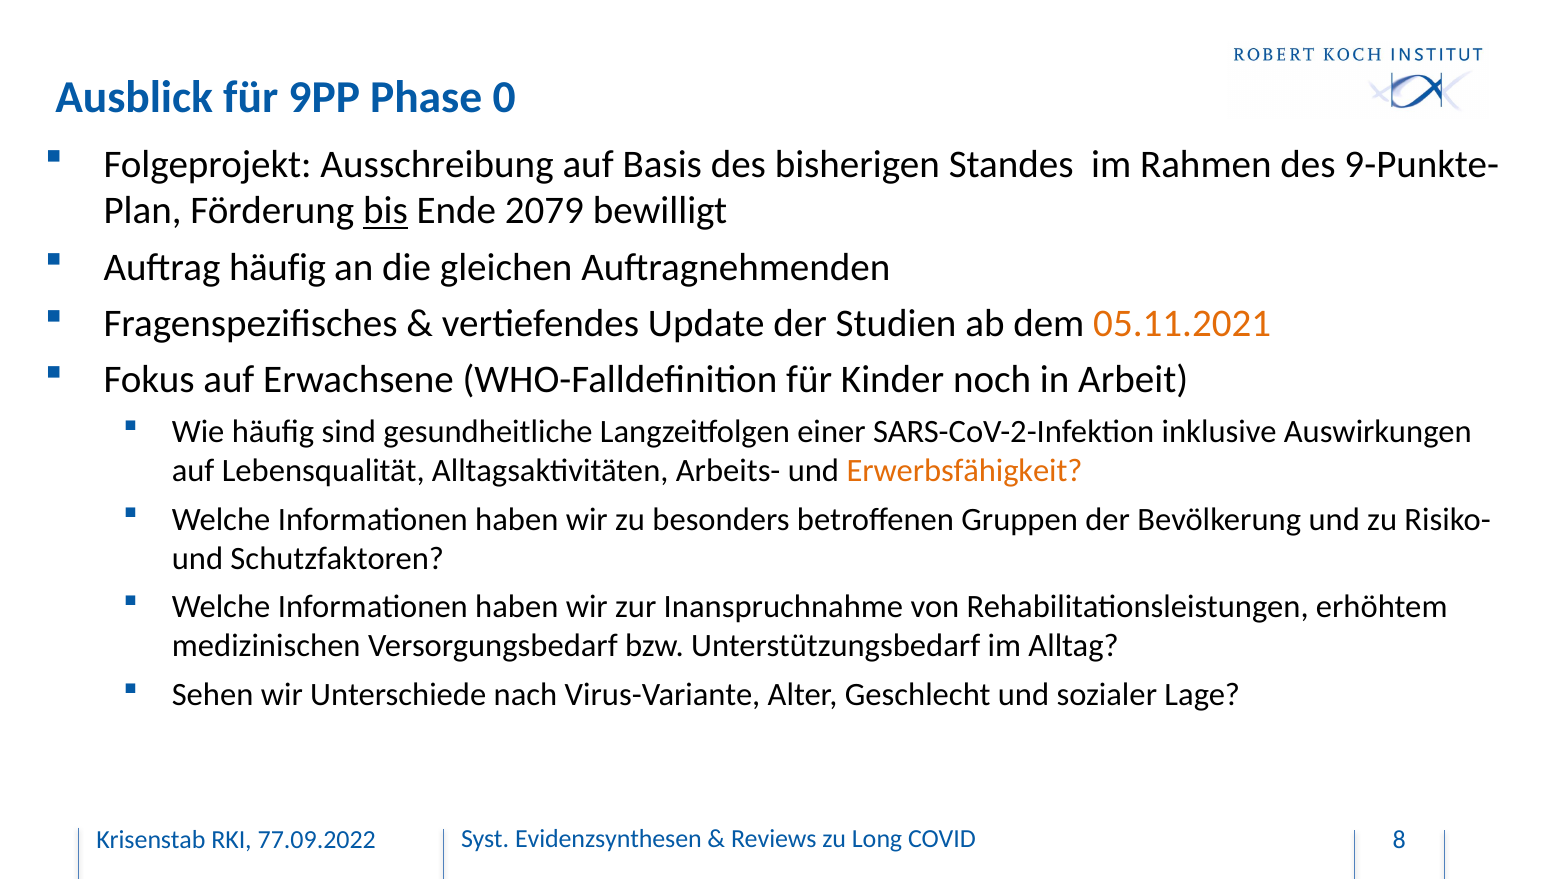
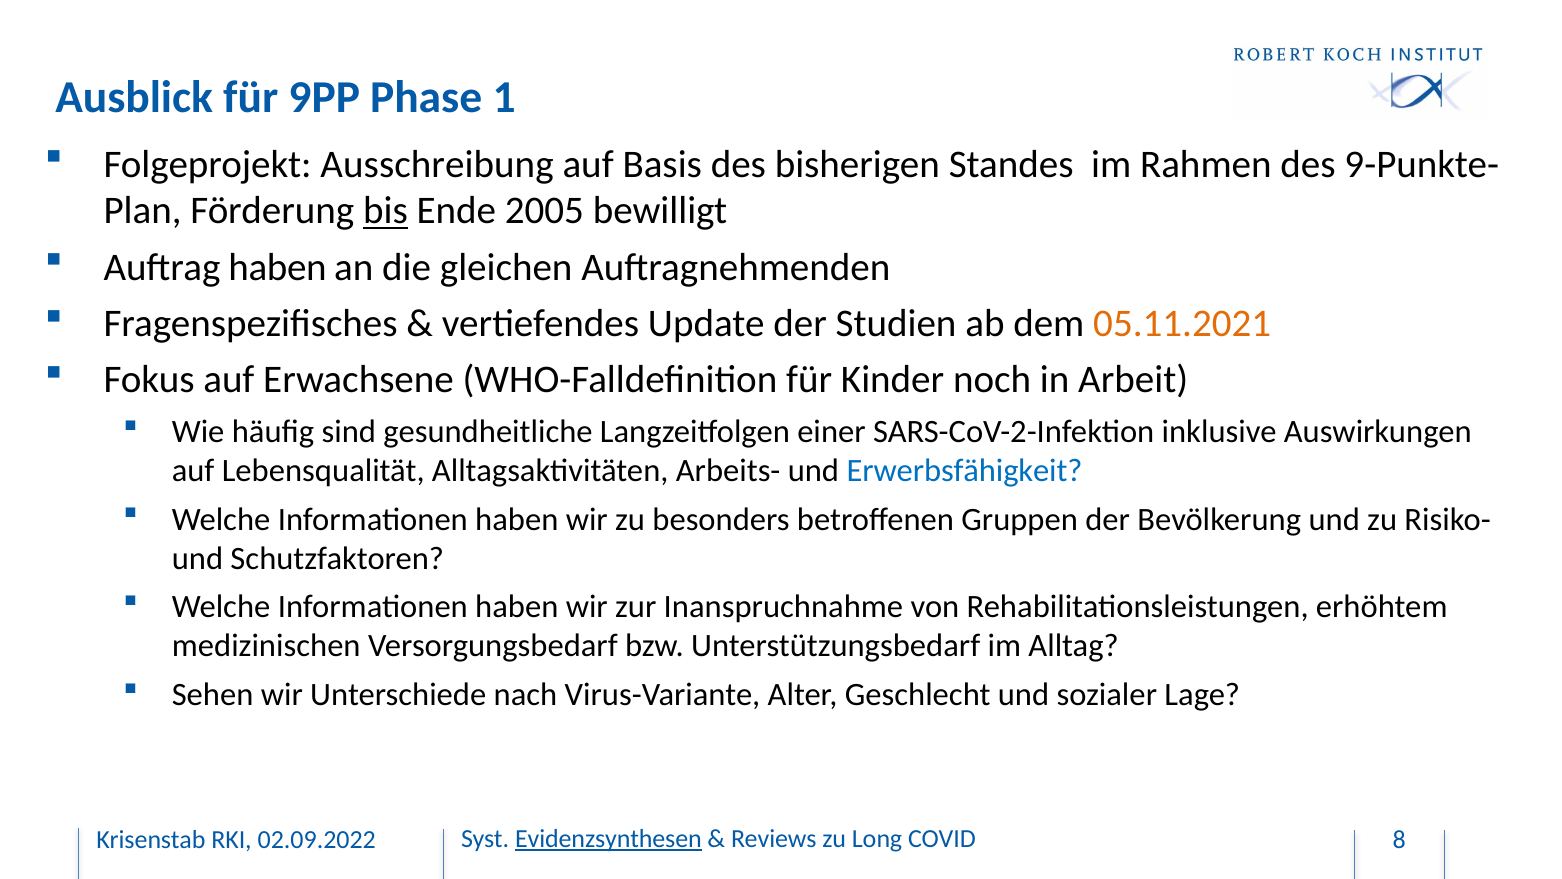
0: 0 -> 1 (504, 98)
2079: 2079 -> 2005 (544, 211)
Auftrag häufig: häufig -> haben (278, 267)
Erwerbsfähigkeit colour: orange -> blue (965, 471)
Evidenzsynthesen underline: none -> present (608, 839)
77.09.2022: 77.09.2022 -> 02.09.2022 (317, 840)
